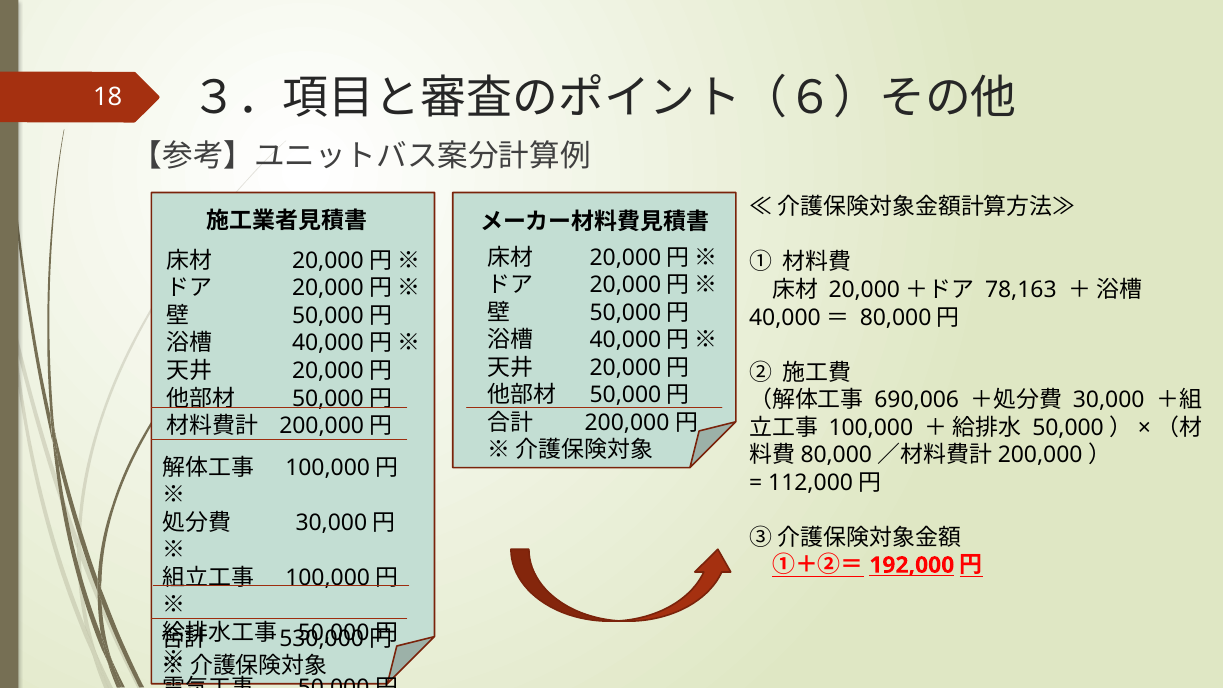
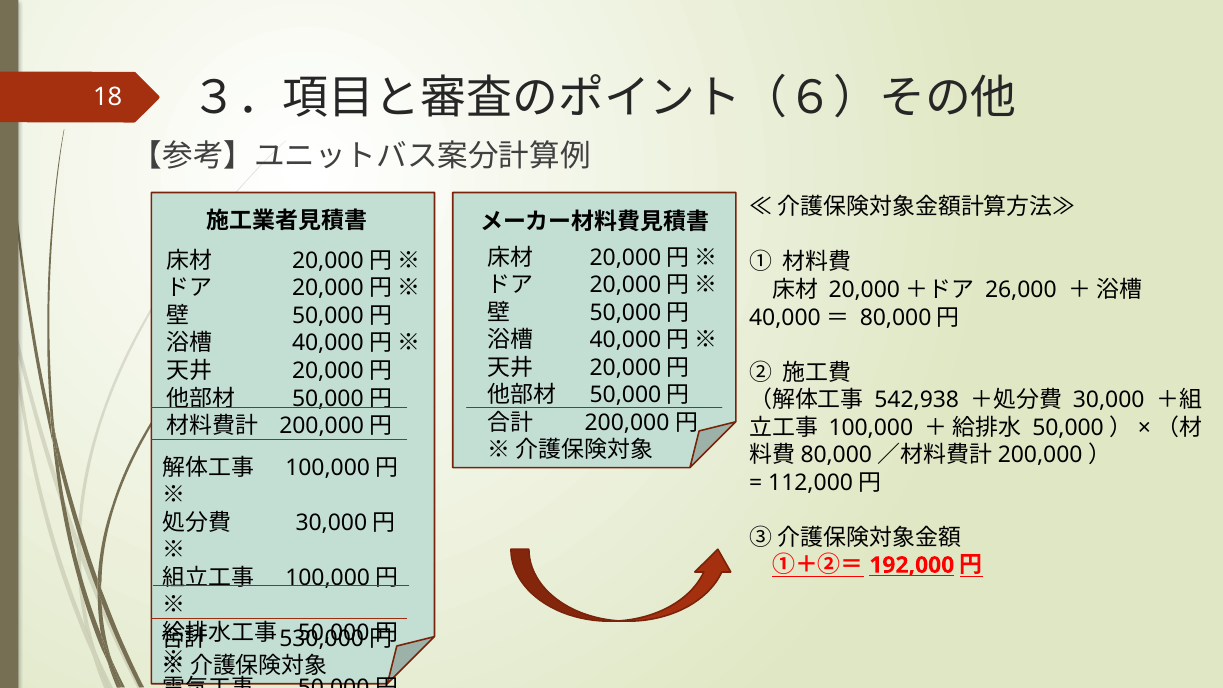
78,163: 78,163 -> 26,000 (1021, 290)
690,006: 690,006 -> 542,938 (917, 400)
